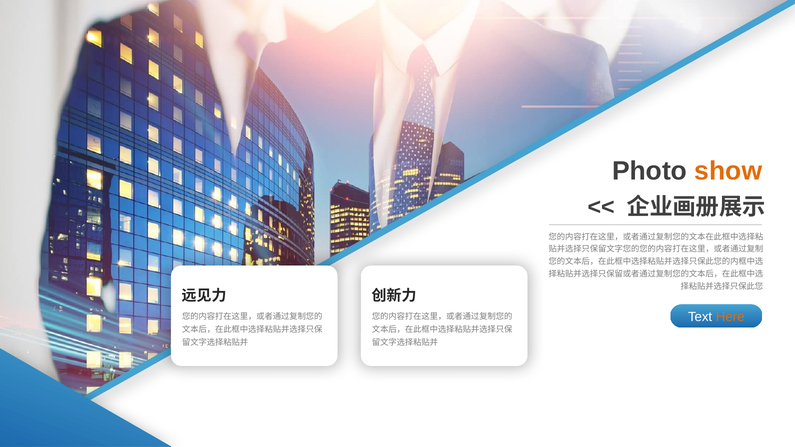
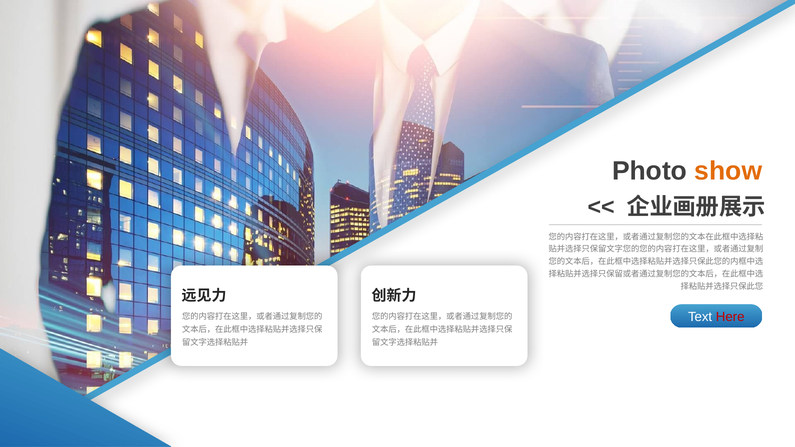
Here colour: orange -> red (730, 317)
